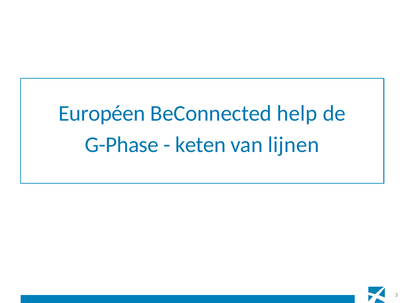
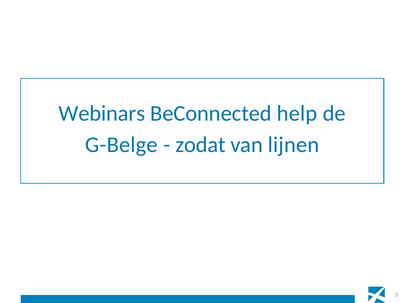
Européen: Européen -> Webinars (102, 113)
G-Phase: G-Phase -> G-Belge (122, 145)
keten: keten -> zodat (200, 145)
